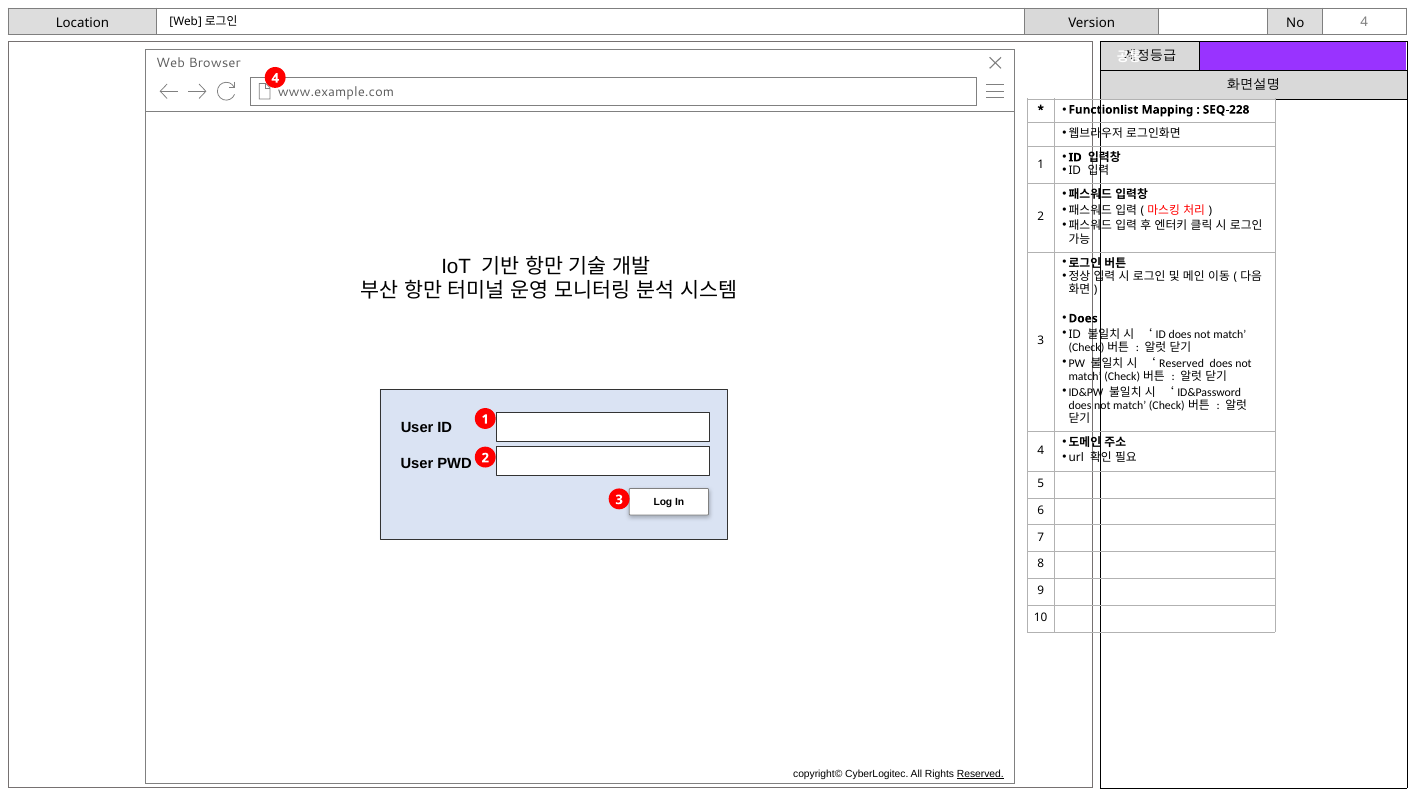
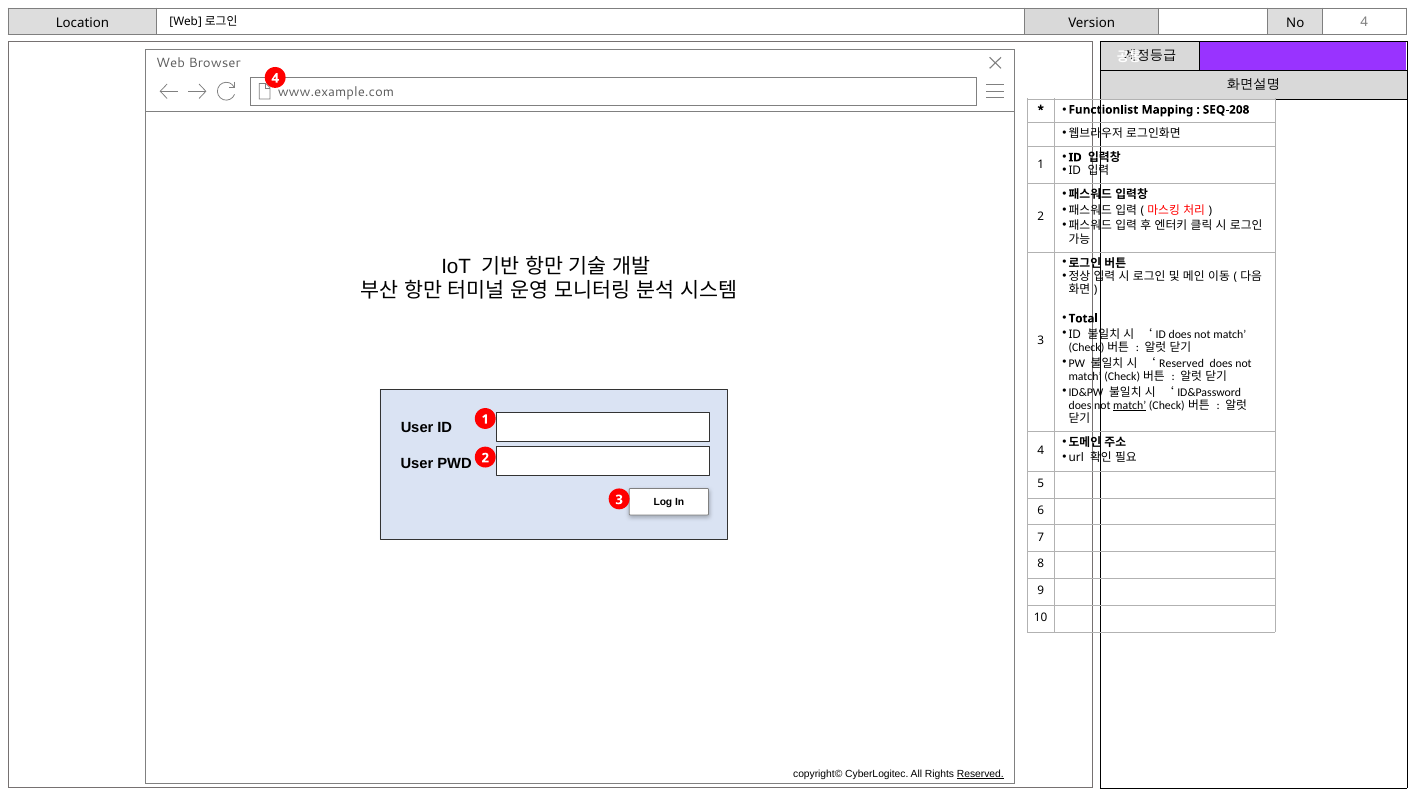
SEQ-228: SEQ-228 -> SEQ-208 (1226, 110)
Does: Does -> Total (1083, 318)
match underline: none -> present (1130, 405)
